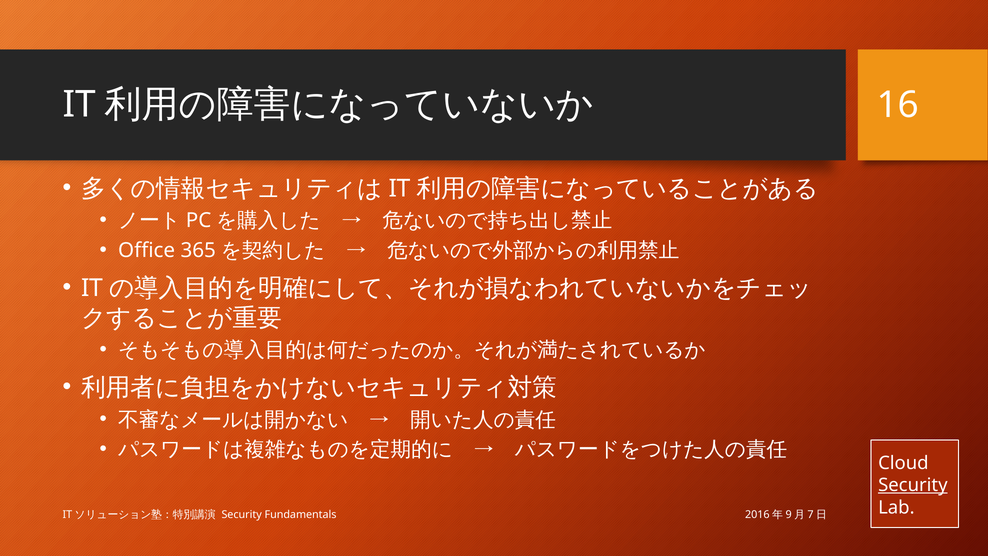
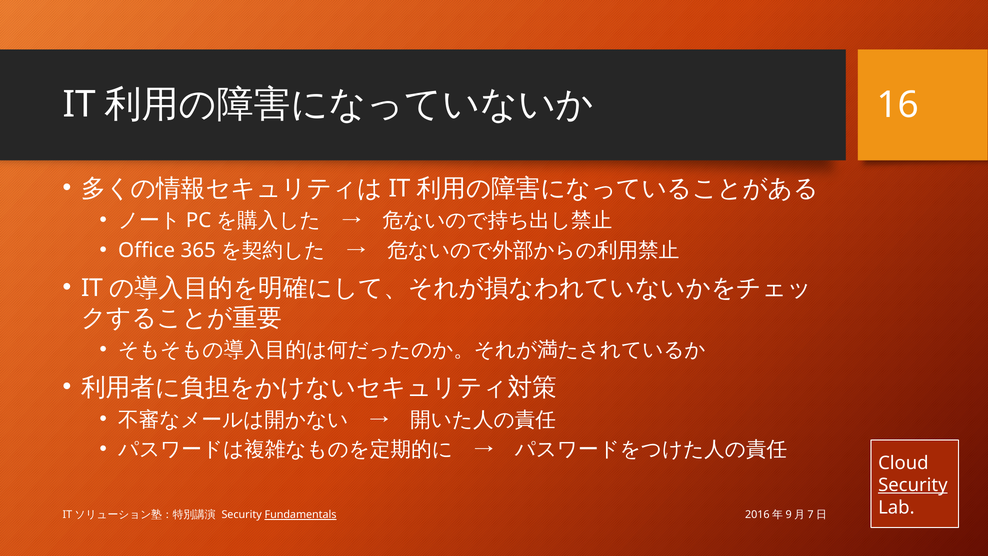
Fundamentals underline: none -> present (301, 515)
